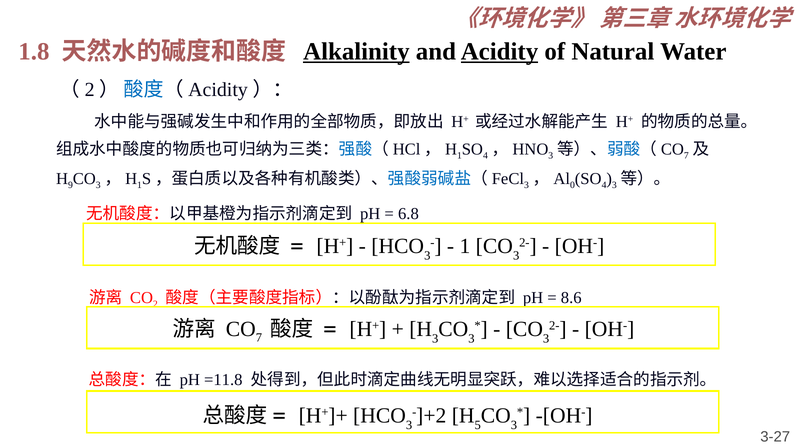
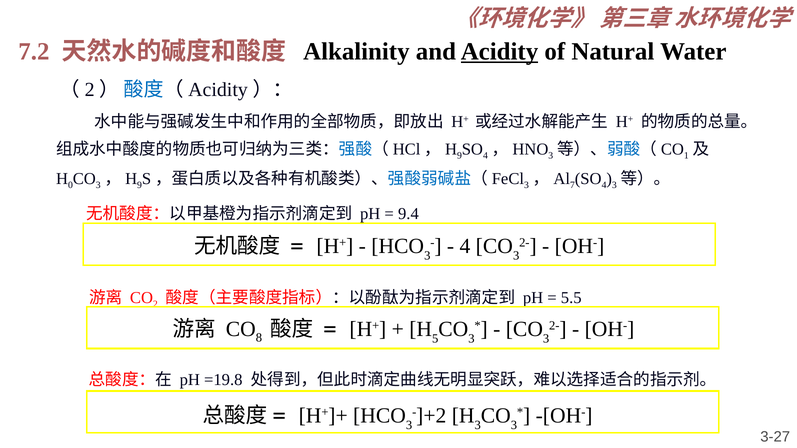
1.8: 1.8 -> 7.2 (34, 52)
Alkalinity underline: present -> none (356, 52)
1: 1 -> 9 (459, 156)
7: 7 -> 1 (686, 156)
9: 9 -> 0 (70, 185)
1: 1 -> 9 (140, 185)
0: 0 -> 7 (572, 185)
6.8: 6.8 -> 9.4 (408, 214)
1: 1 -> 4 (465, 246)
8.6: 8.6 -> 5.5 (571, 298)
7: 7 -> 8 (259, 338)
3: 3 -> 5 (435, 339)
=11.8: =11.8 -> =19.8 (223, 380)
5: 5 -> 3 (478, 425)
